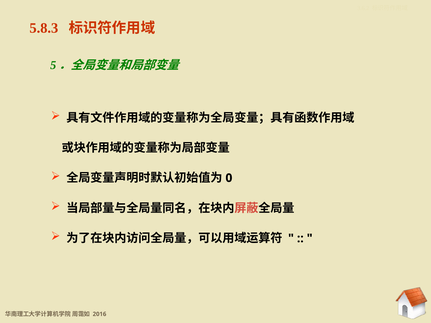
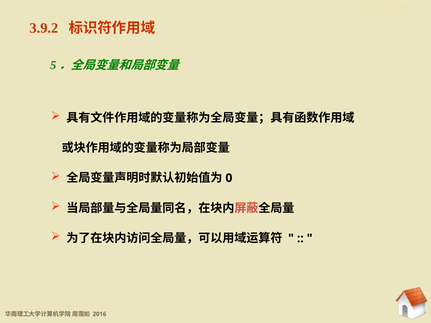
5.8.3: 5.8.3 -> 3.9.2 (44, 28)
